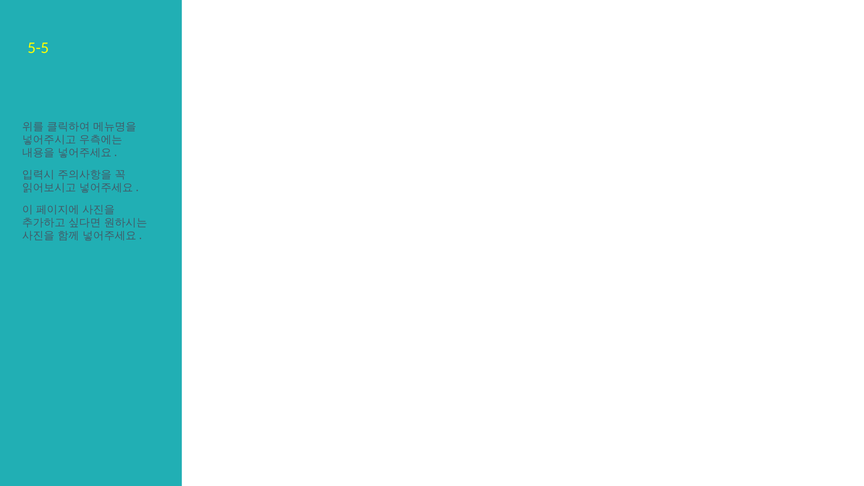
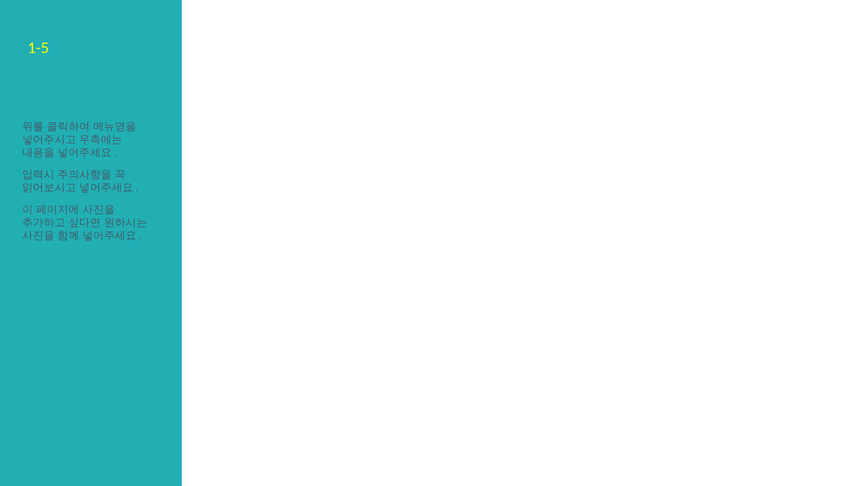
5-5: 5-5 -> 1-5 (38, 48)
